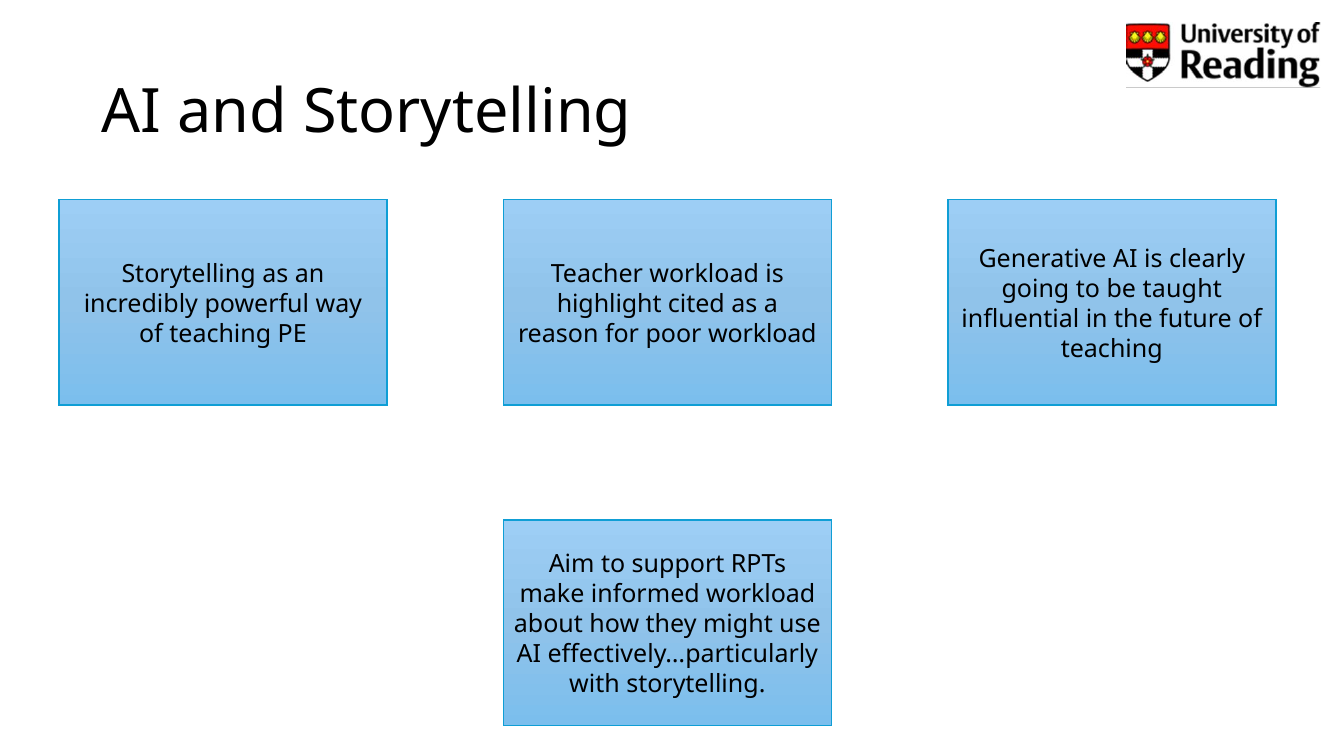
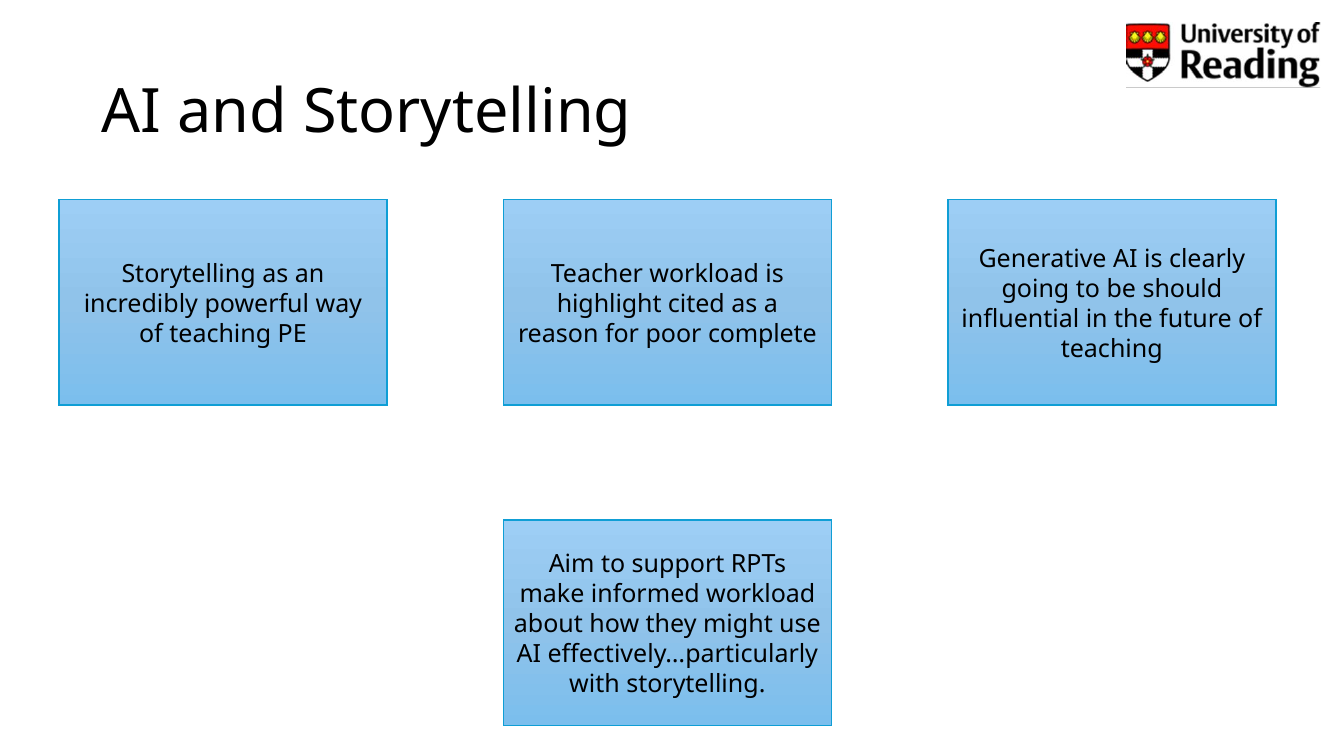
taught: taught -> should (1182, 289)
poor workload: workload -> complete (762, 334)
